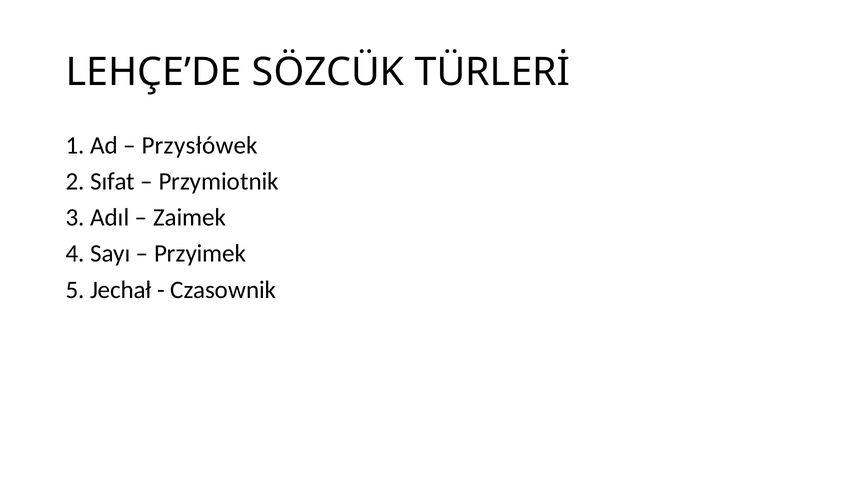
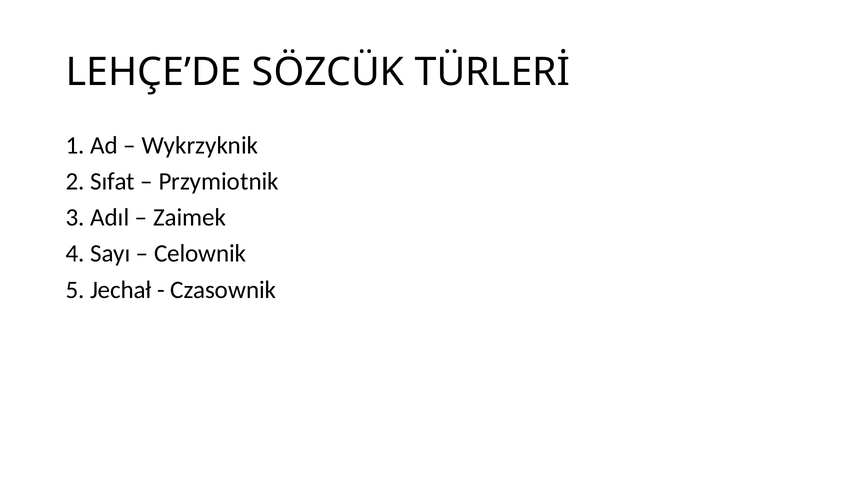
Przysłówek: Przysłówek -> Wykrzyknik (200, 145)
Przyimek: Przyimek -> Celownik (200, 254)
